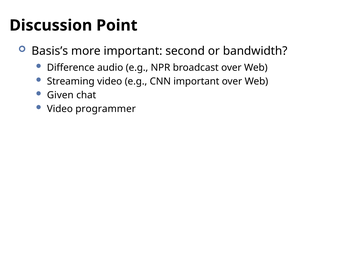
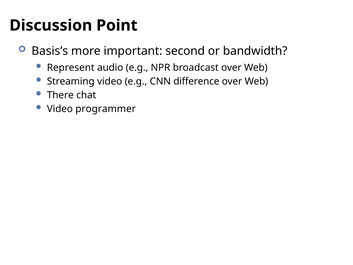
Difference: Difference -> Represent (71, 68)
CNN important: important -> difference (196, 81)
Given: Given -> There (60, 95)
